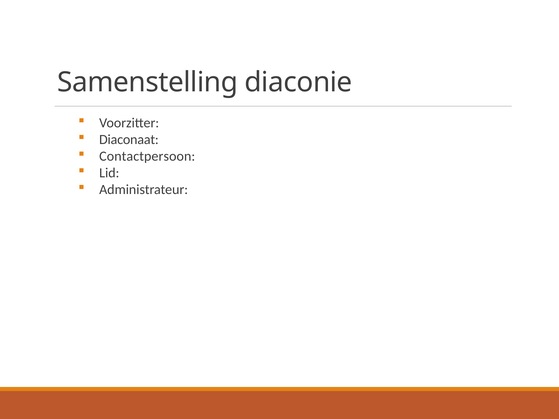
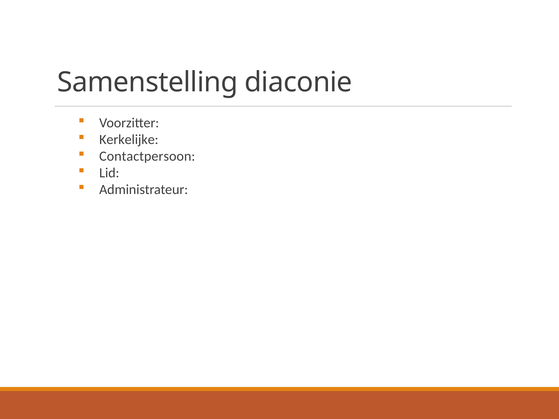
Diaconaat: Diaconaat -> Kerkelijke (129, 140)
